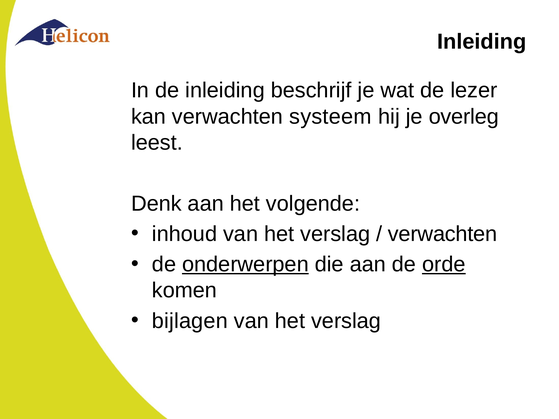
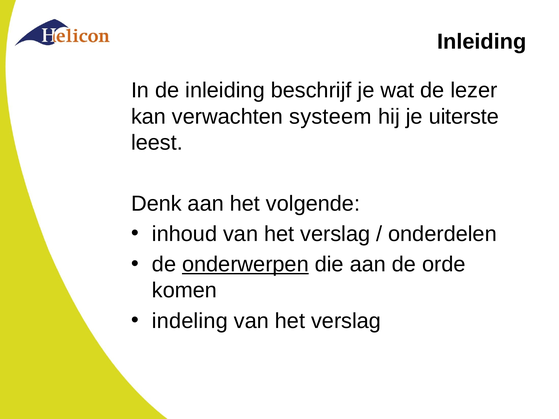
overleg: overleg -> uiterste (464, 117)
verwachten: verwachten -> onderdelen (442, 234)
orde underline: present -> none (444, 265)
bijlagen: bijlagen -> indeling (190, 321)
